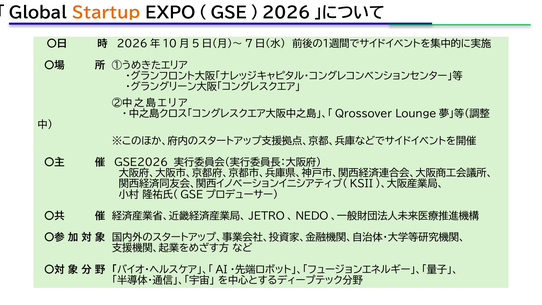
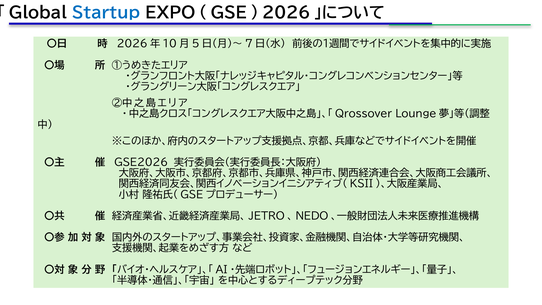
Startup colour: orange -> blue (106, 13)
